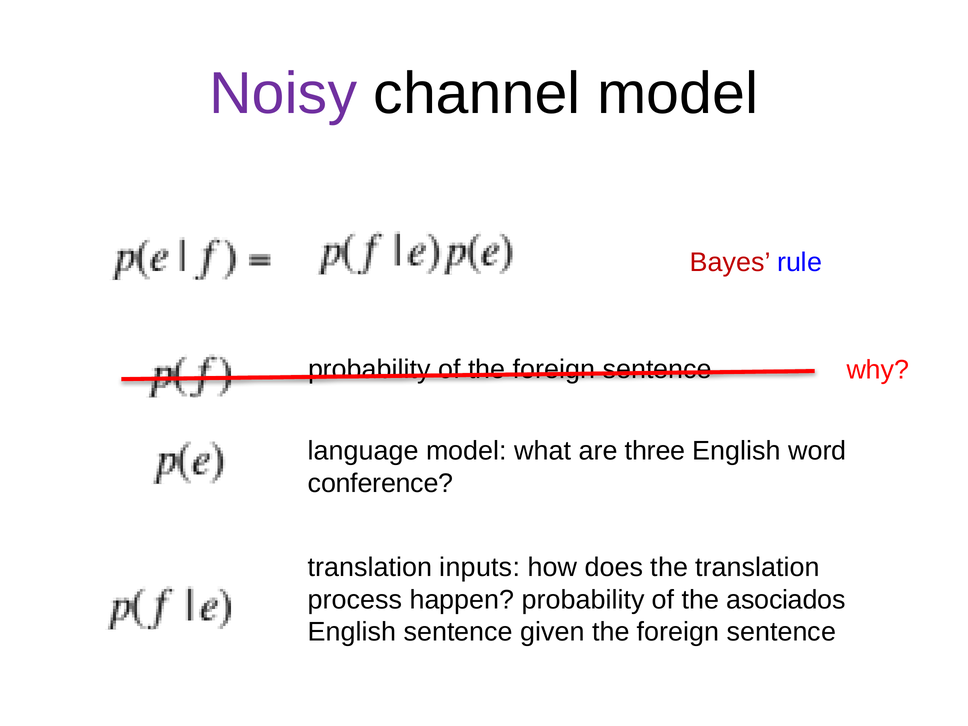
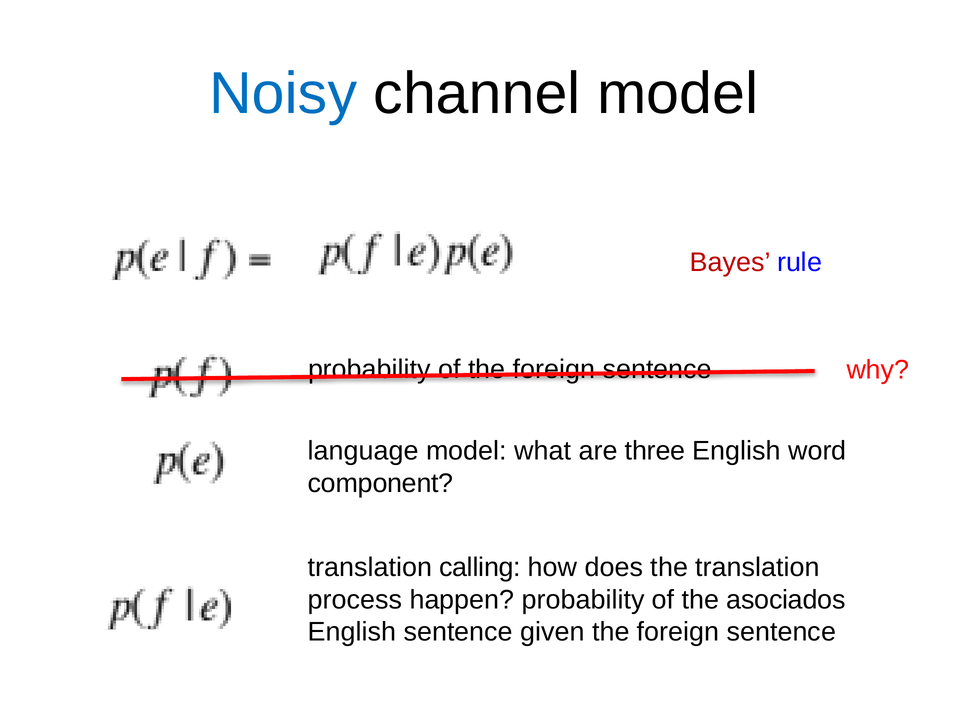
Noisy colour: purple -> blue (283, 94)
conference: conference -> component (381, 483)
inputs: inputs -> calling (480, 567)
